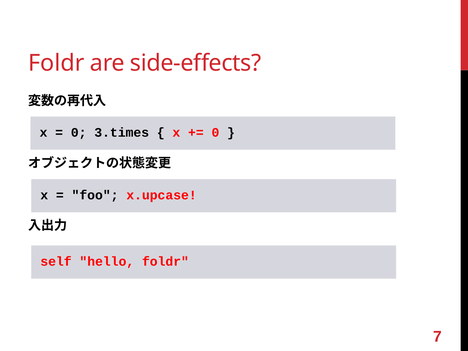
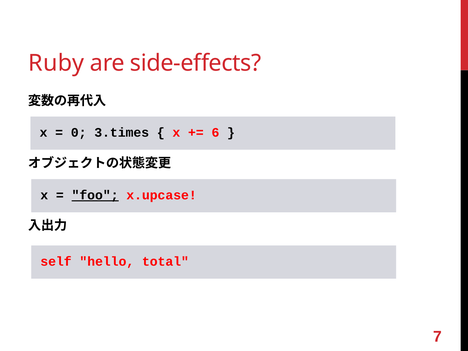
Foldr: Foldr -> Ruby (56, 63)
0: 0 -> 6 (215, 133)
foo underline: none -> present (95, 195)
hello foldr: foldr -> total (165, 262)
